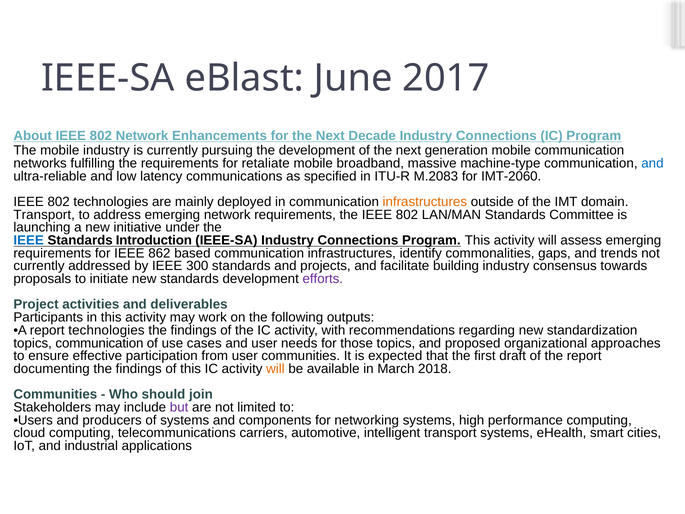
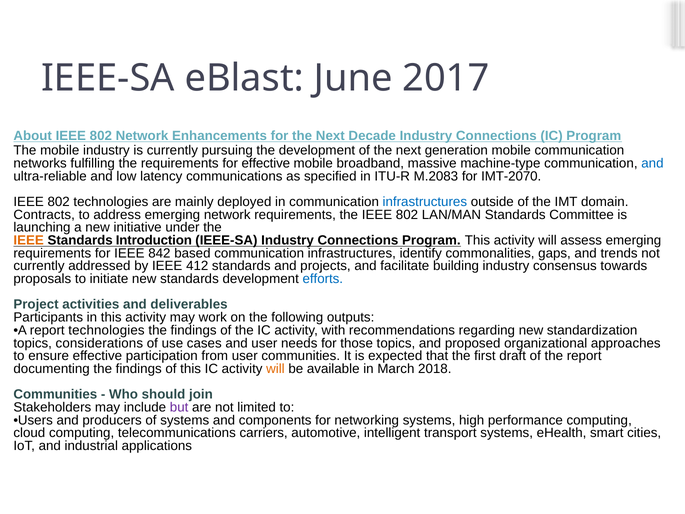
for retaliate: retaliate -> effective (266, 163)
IMT-2060: IMT-2060 -> IMT-2070 (511, 176)
infrastructures colour: orange -> blue (425, 202)
Transport: Transport -> Contracts (44, 215)
IEEE colour: blue -> orange (29, 240)
862: 862 -> 842 (159, 253)
300: 300 -> 412 (197, 266)
efforts colour: purple -> blue (323, 279)
topics communication: communication -> considerations (99, 343)
